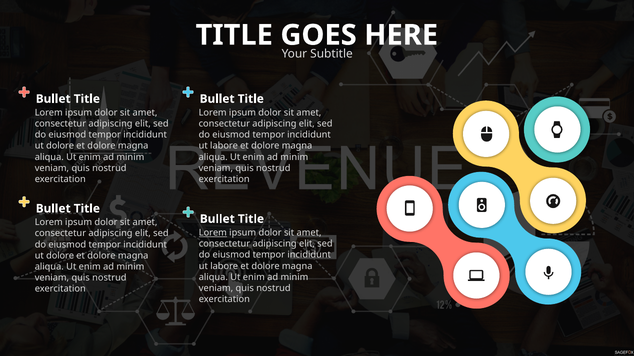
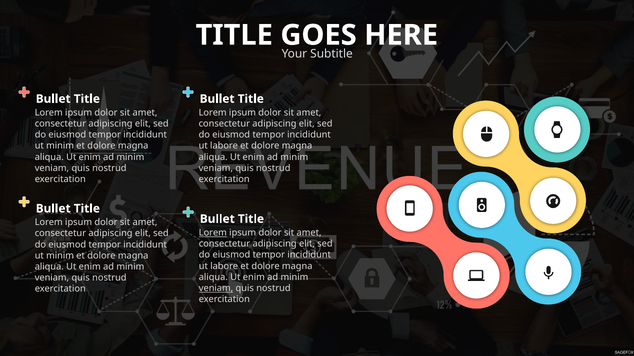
dolore: dolore -> minim (60, 146)
dolore: dolore -> minim (60, 256)
veniam underline: none -> present (216, 289)
